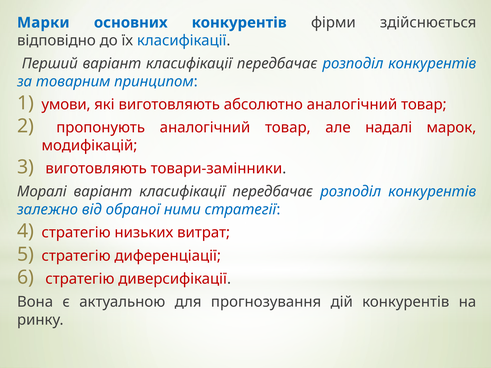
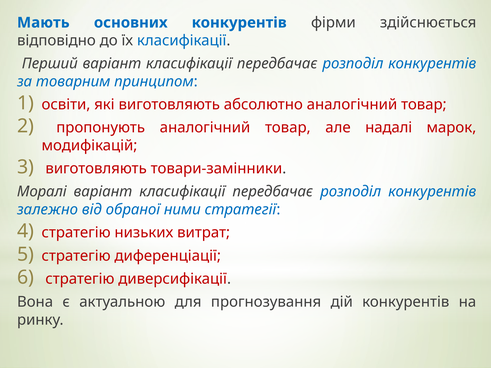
Марки: Марки -> Мають (43, 23)
умови: умови -> освіти (66, 105)
